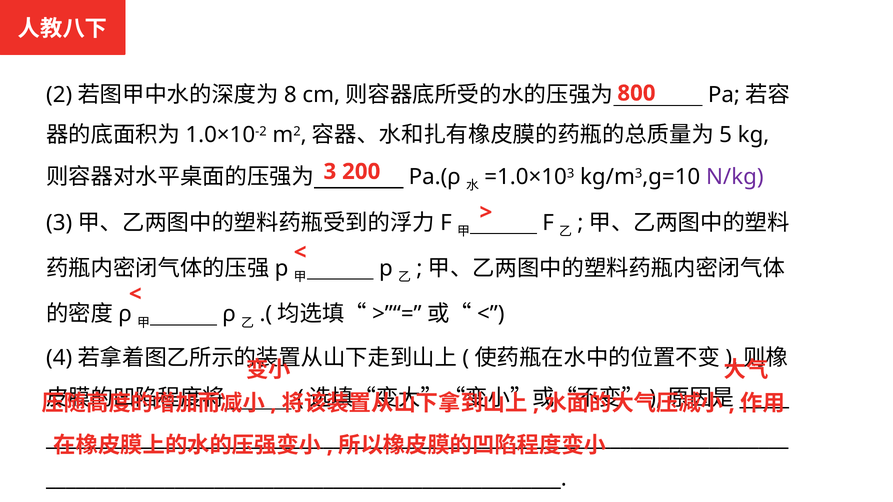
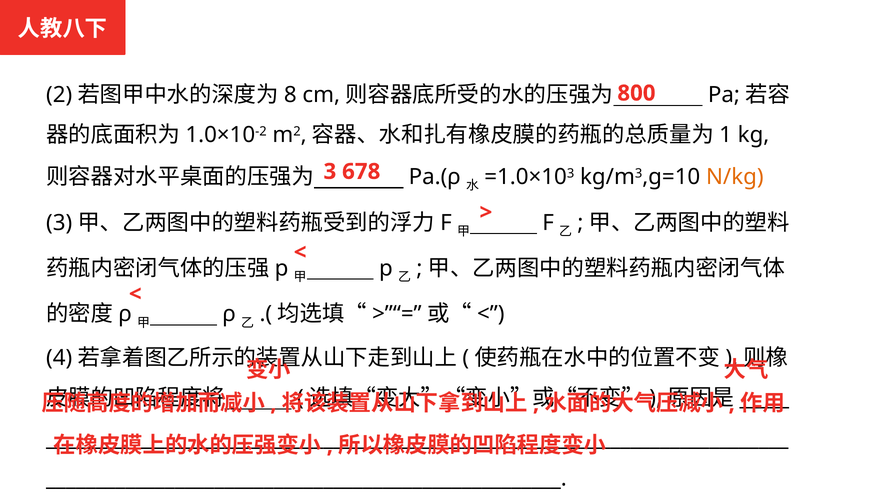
5: 5 -> 1 (726, 135)
200: 200 -> 678 (361, 172)
N/kg colour: purple -> orange (735, 177)
